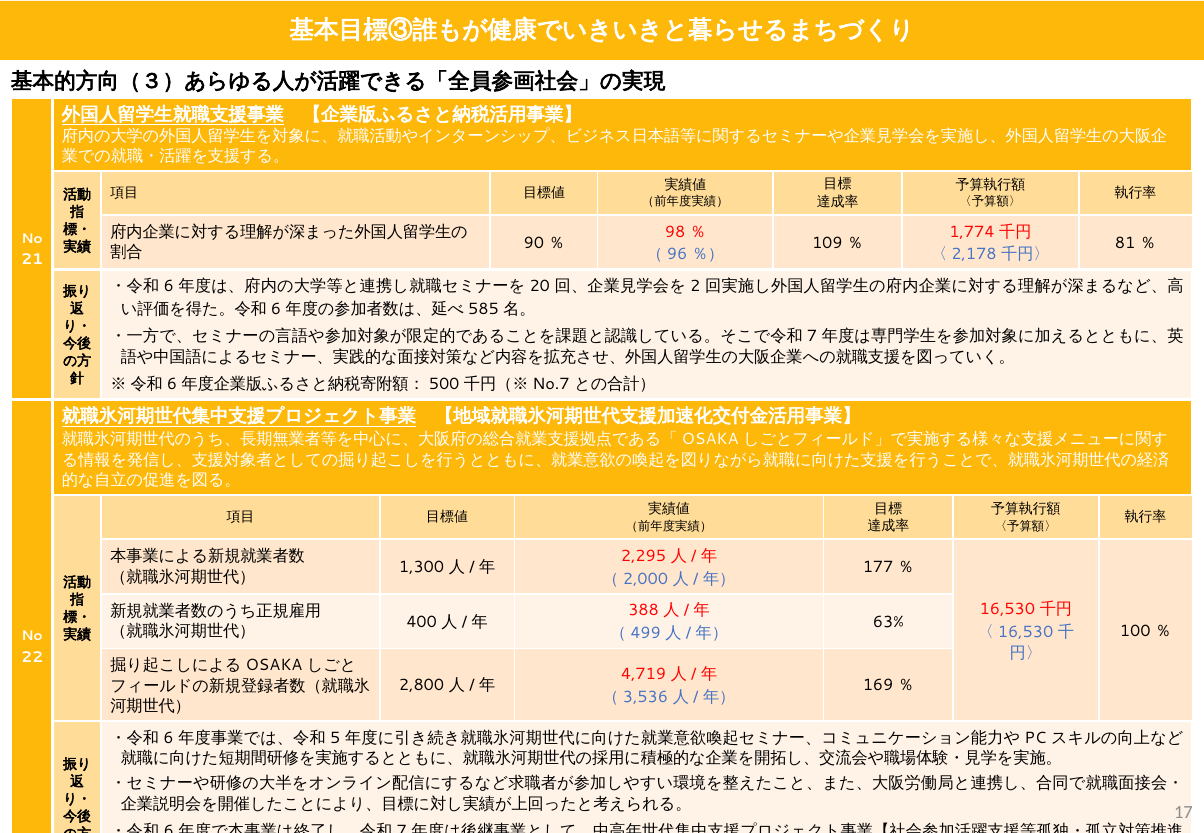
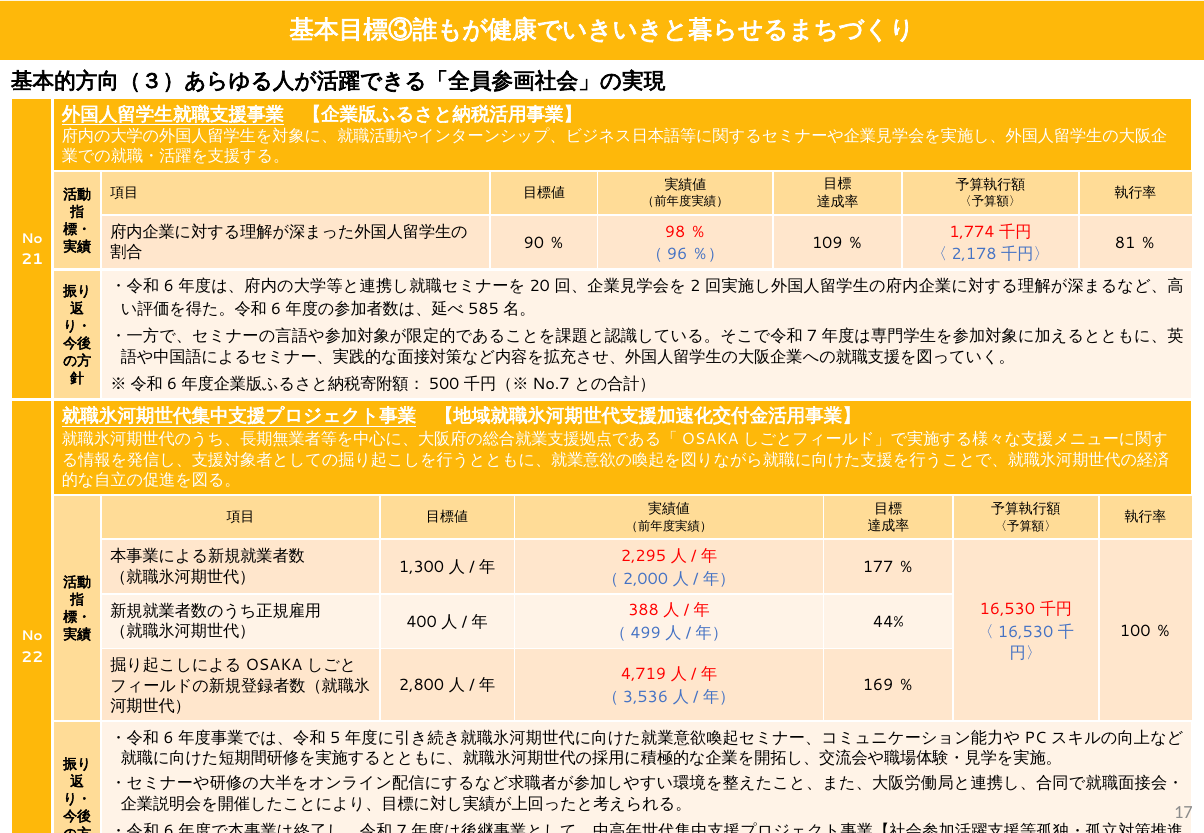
63%: 63% -> 44% (888, 622)
